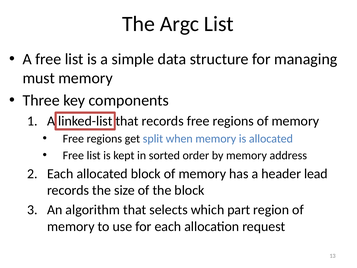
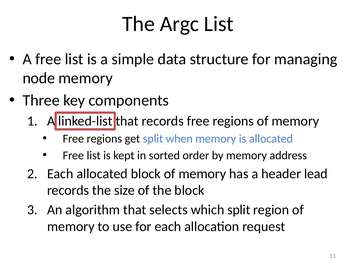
must: must -> node (39, 78)
which part: part -> split (239, 210)
